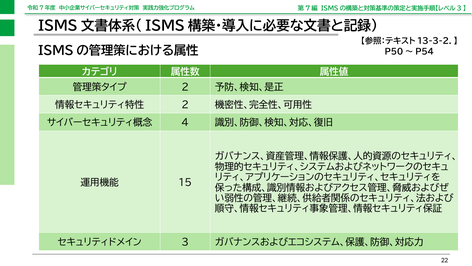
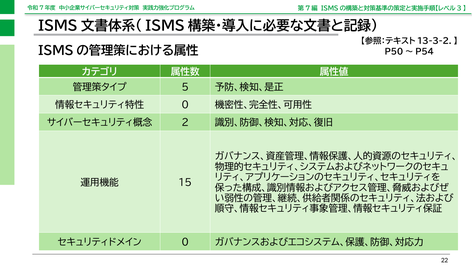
2: 2 -> 5 (185, 87)
2: 2 -> 0 (185, 105)
4: 4 -> 2 (185, 123)
3: 3 -> 0 (185, 242)
